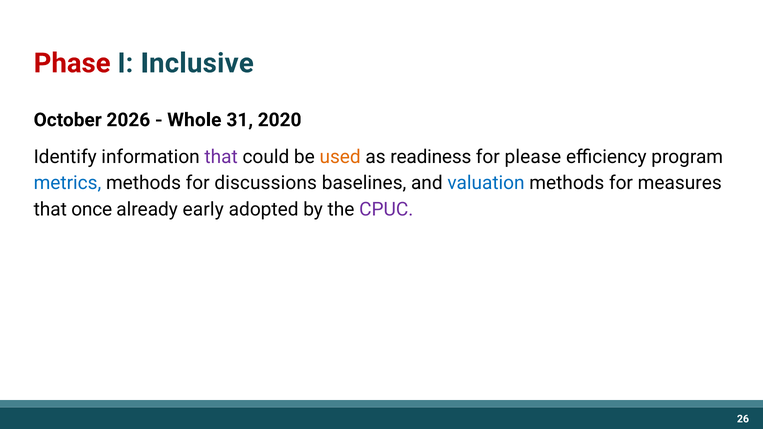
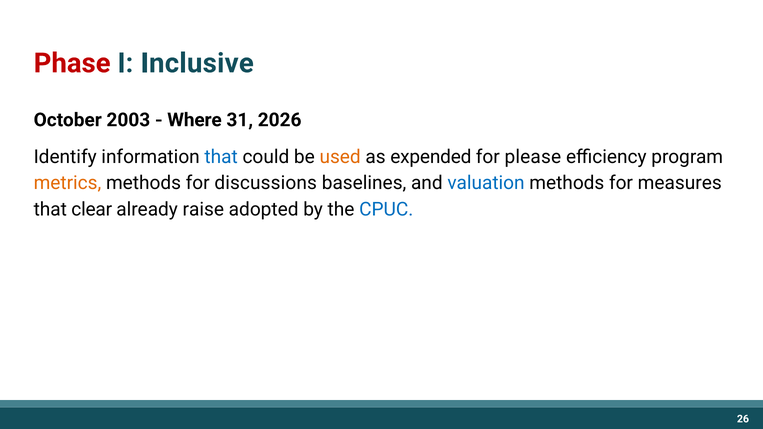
2026: 2026 -> 2003 (128, 120)
Whole: Whole -> Where (194, 120)
2020: 2020 -> 2026 (280, 120)
that colour: purple -> blue (221, 157)
readiness: readiness -> expended (431, 157)
metrics colour: blue -> orange (67, 183)
once: once -> clear (92, 210)
early: early -> raise (203, 210)
CPUC colour: purple -> blue (386, 210)
